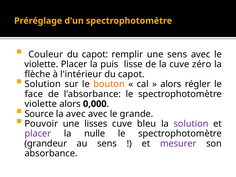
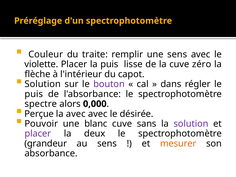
capot: capot -> traite (95, 54)
bouton colour: orange -> purple (109, 84)
alors: alors -> dans (171, 84)
face: face -> puis (34, 94)
violette: violette -> spectre (41, 104)
Source: Source -> Perçue (39, 114)
grande: grande -> désirée (137, 114)
lisses: lisses -> blanc (96, 124)
bleu: bleu -> sans (147, 124)
nulle: nulle -> deux (95, 134)
mesurer colour: purple -> orange (178, 144)
